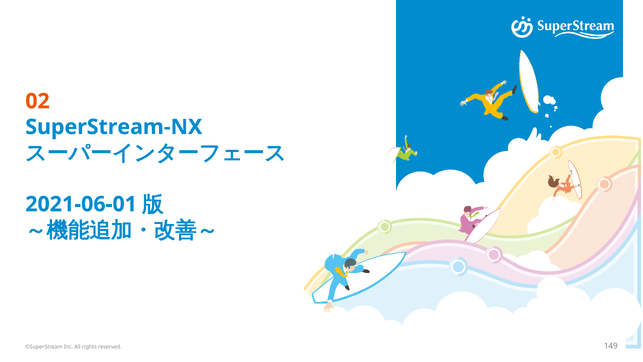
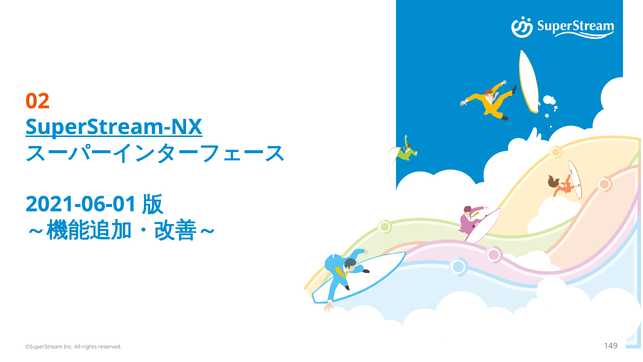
SuperStream-NX underline: none -> present (114, 127)
